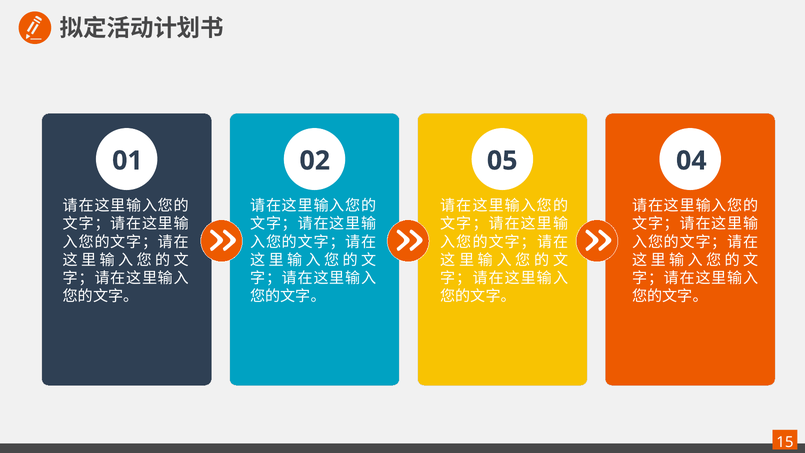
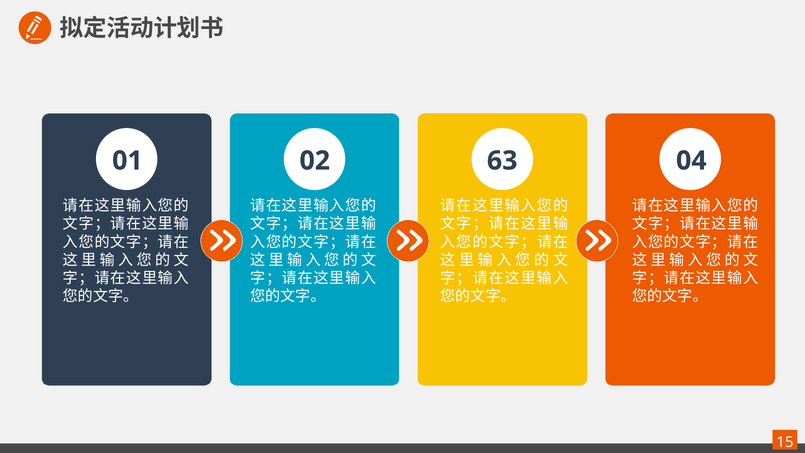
05: 05 -> 63 (502, 161)
